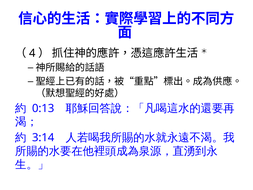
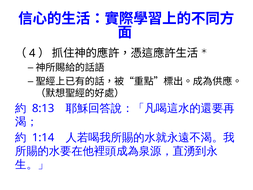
0:13: 0:13 -> 8:13 (43, 108)
3:14: 3:14 -> 1:14 (43, 137)
